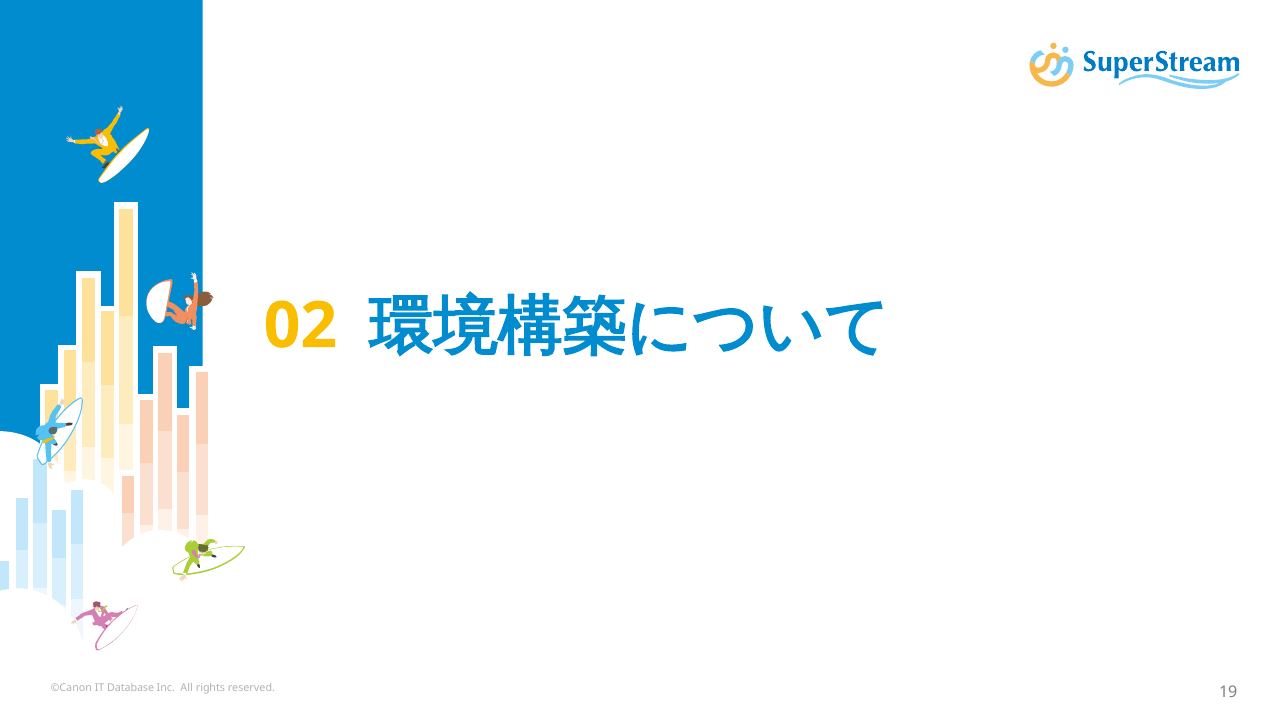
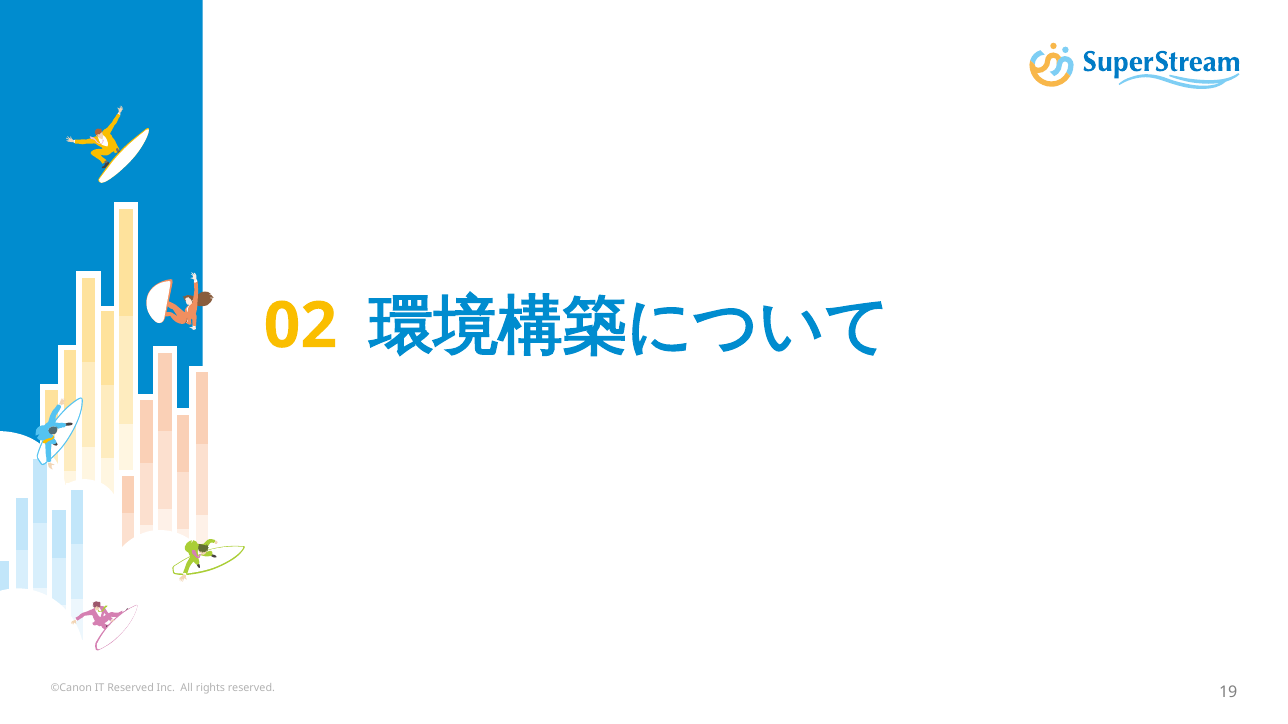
IT Database: Database -> Reserved (131, 688)
